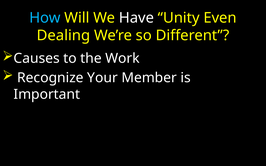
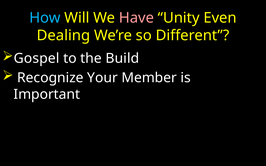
Have colour: white -> pink (136, 18)
Causes: Causes -> Gospel (37, 58)
Work: Work -> Build (122, 58)
